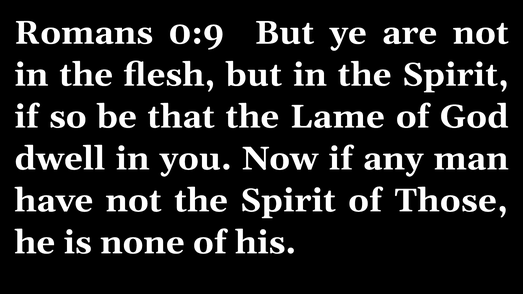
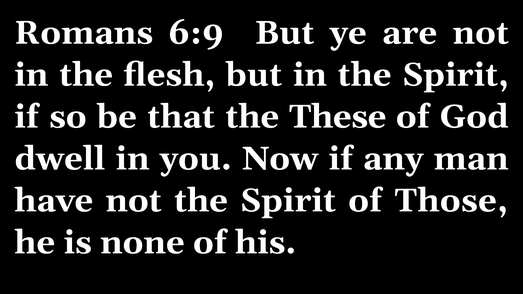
0:9: 0:9 -> 6:9 (196, 33)
Lame: Lame -> These (338, 117)
